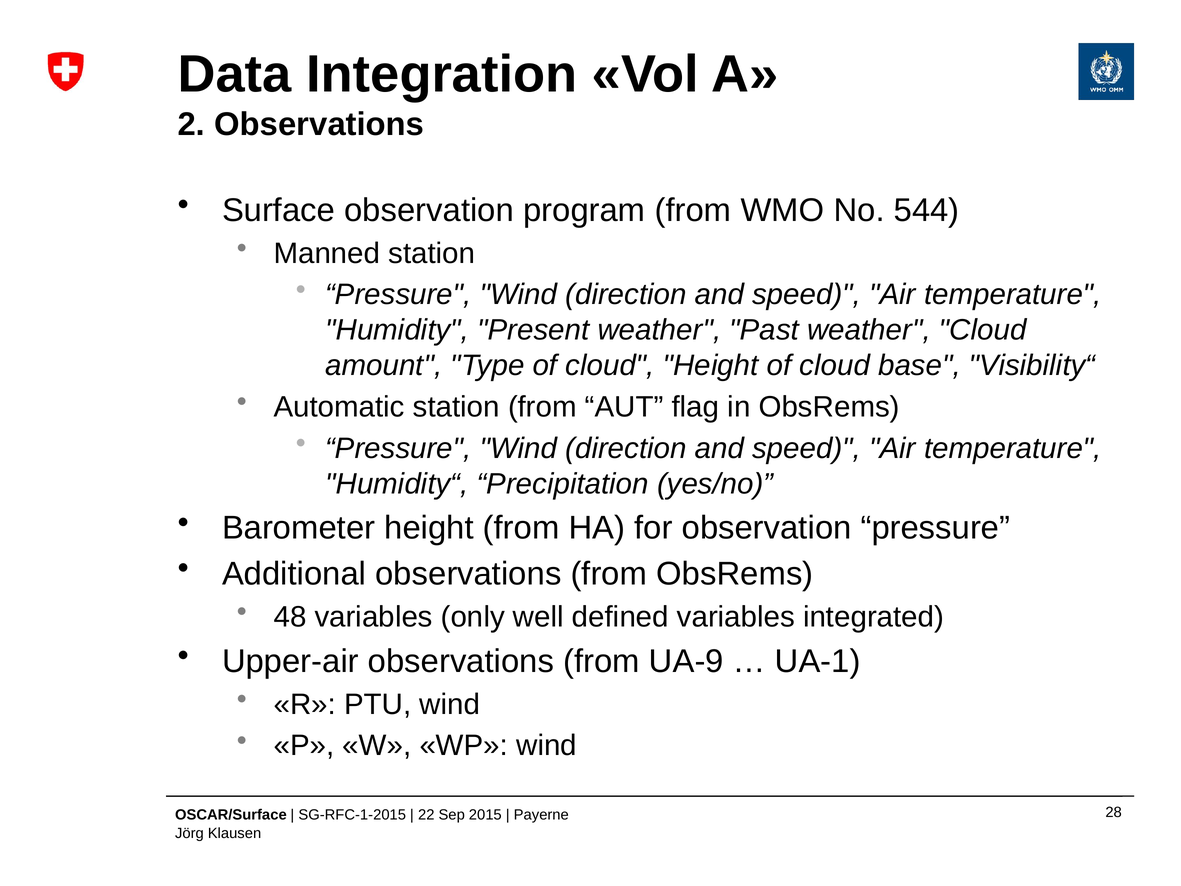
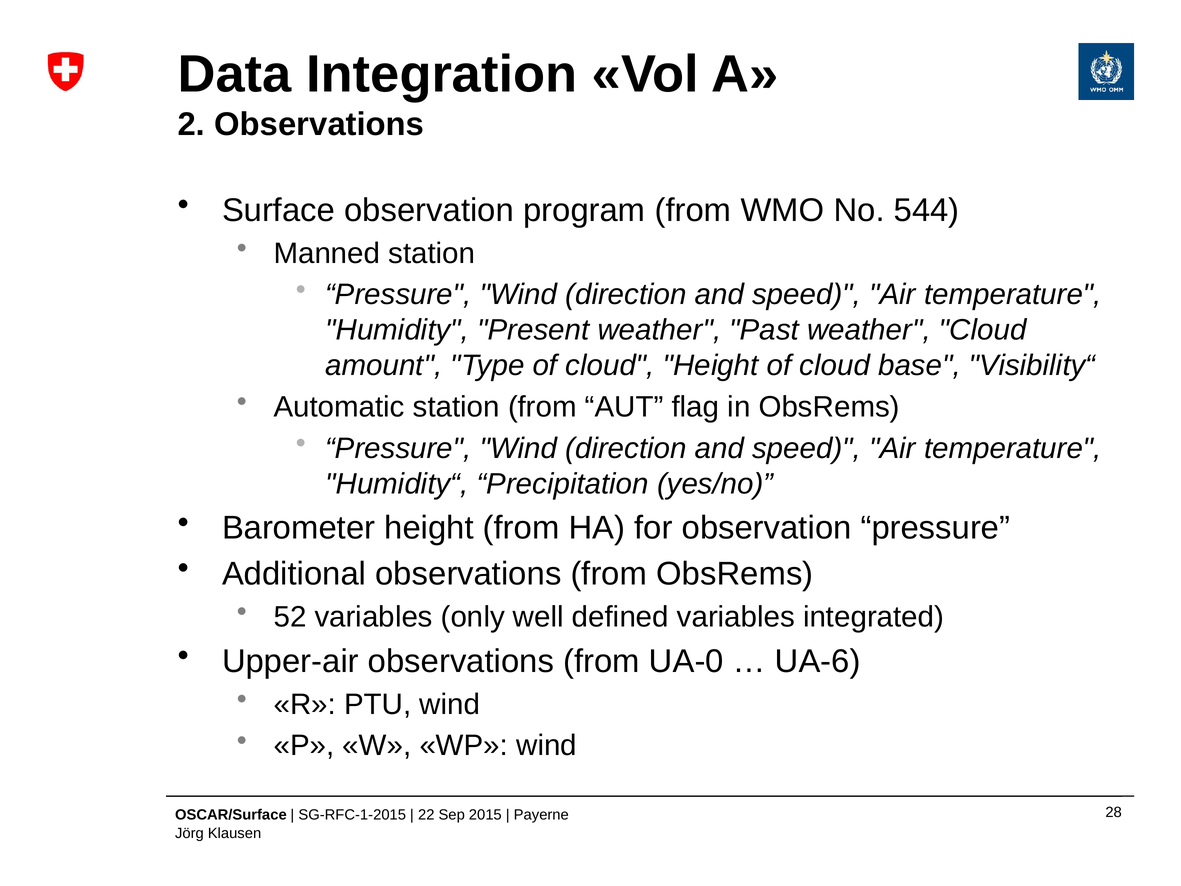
48: 48 -> 52 (290, 617)
UA-9: UA-9 -> UA-0 (686, 661)
UA-1: UA-1 -> UA-6 (818, 661)
